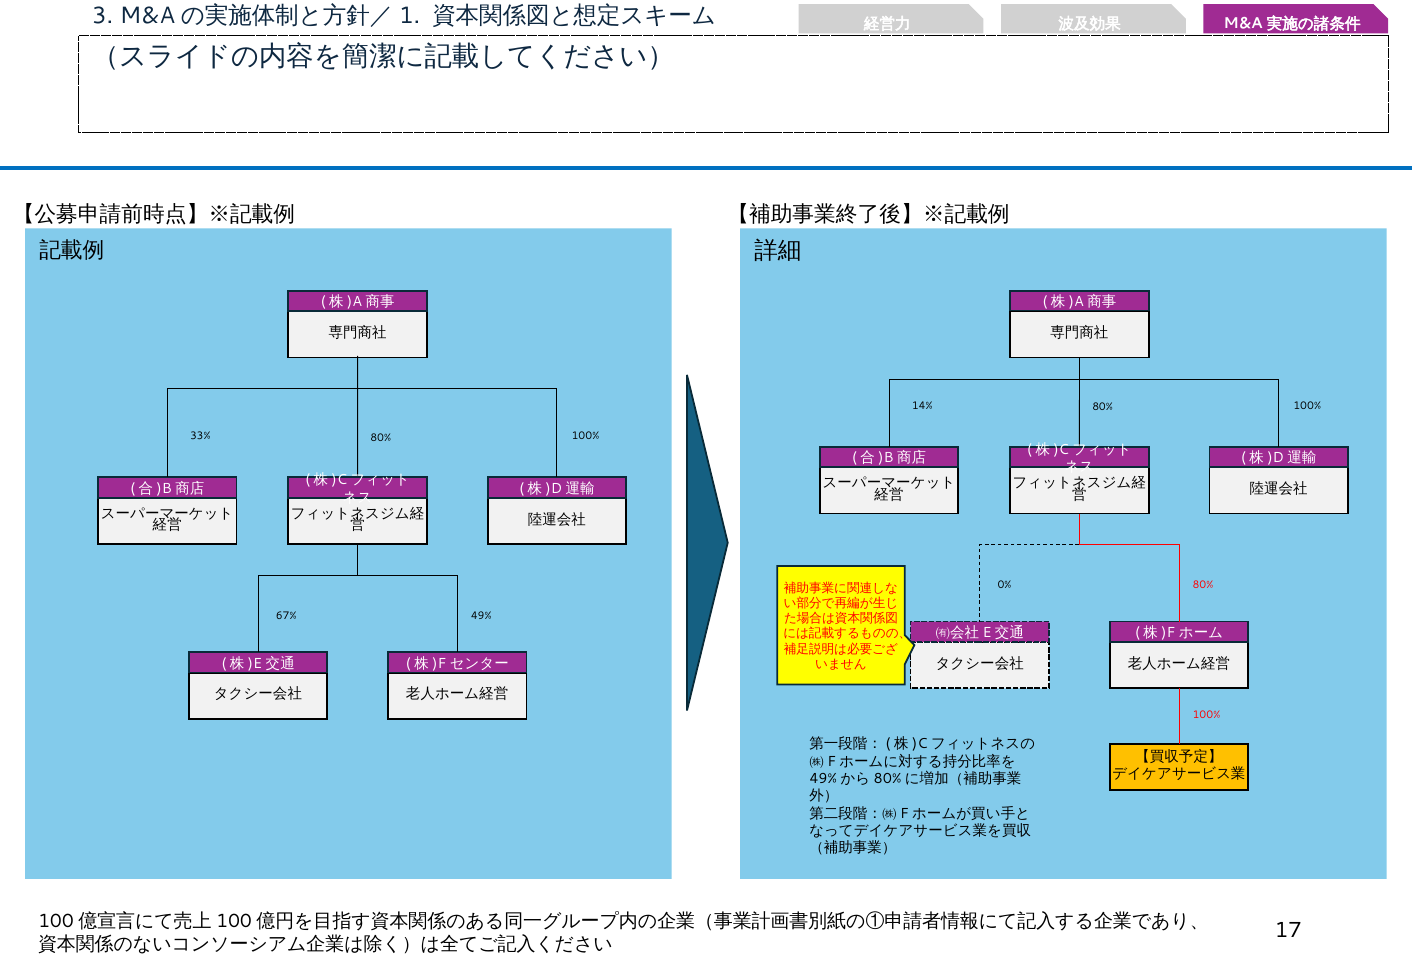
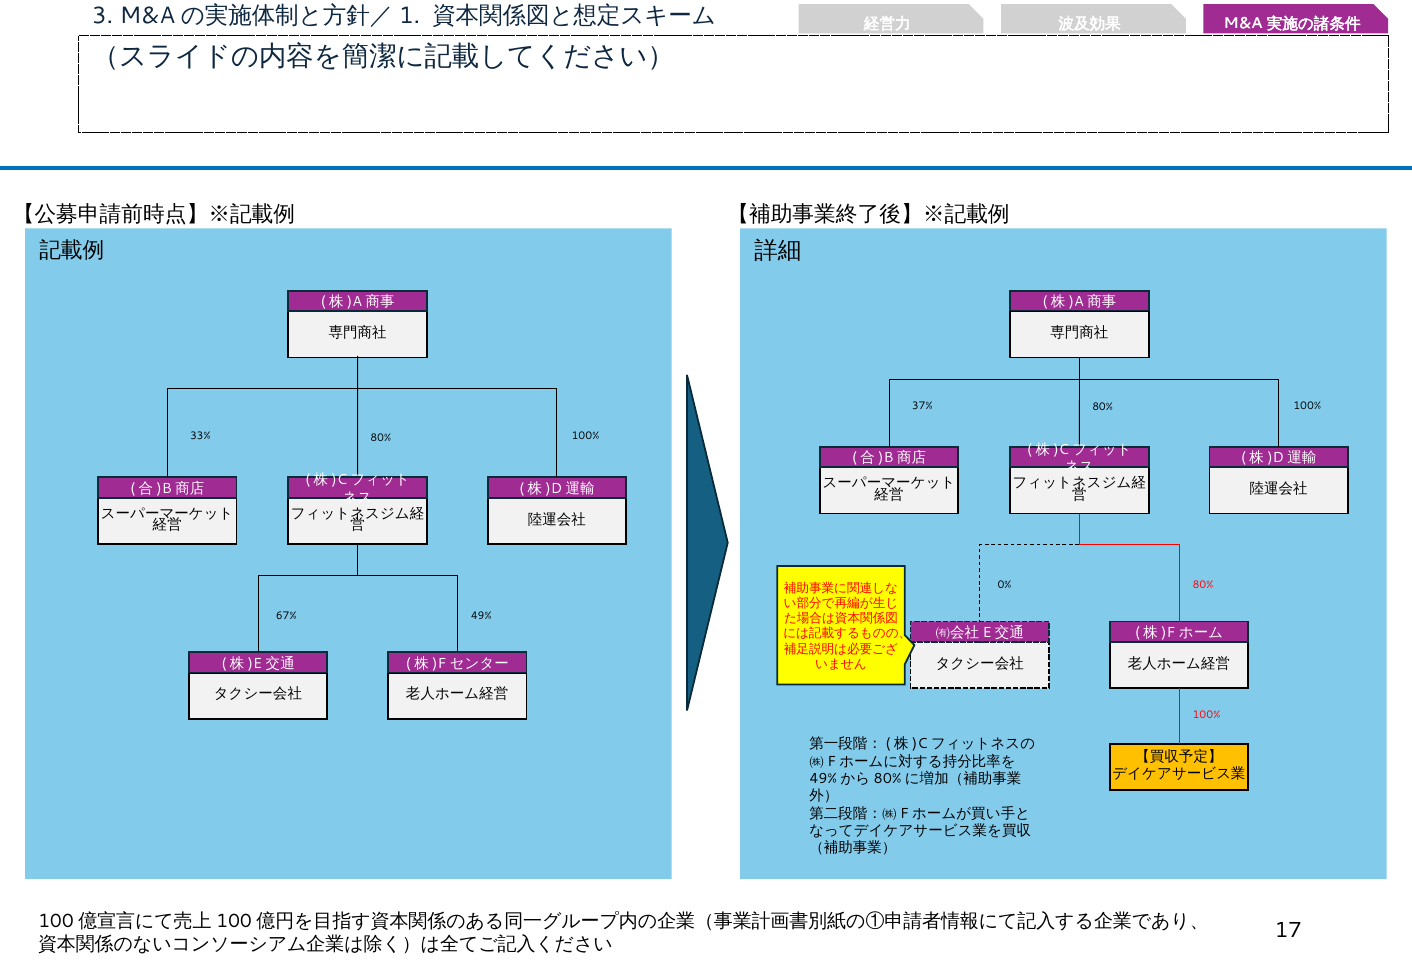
14%: 14% -> 37% (922, 406)
